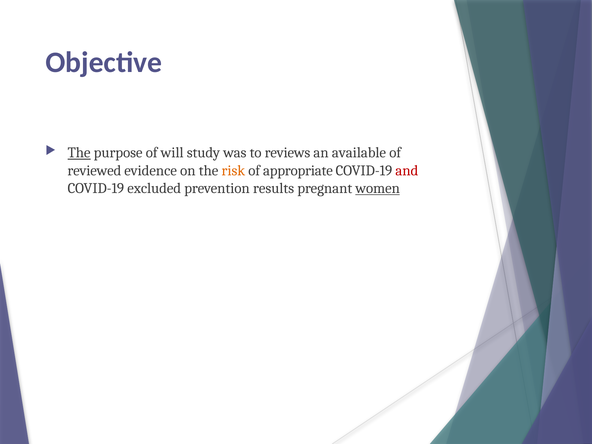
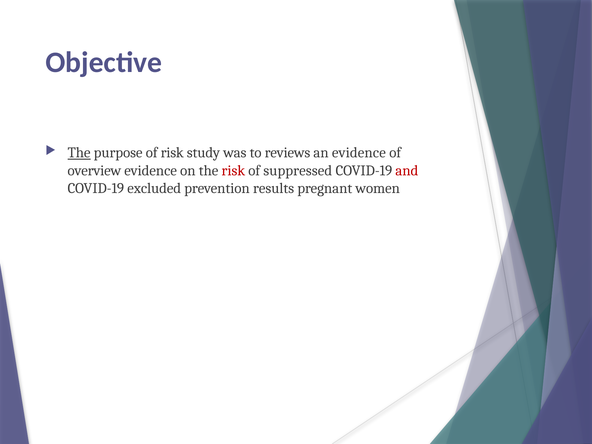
of will: will -> risk (172, 153)
an available: available -> evidence (359, 153)
reviewed: reviewed -> overview (94, 171)
risk colour: orange -> red (233, 171)
appropriate: appropriate -> suppressed (298, 171)
women underline: present -> none (378, 188)
